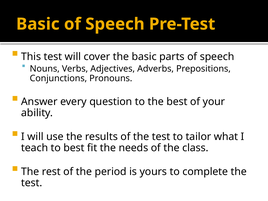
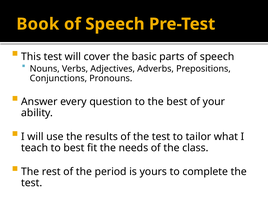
Basic: Basic -> Book (38, 24)
